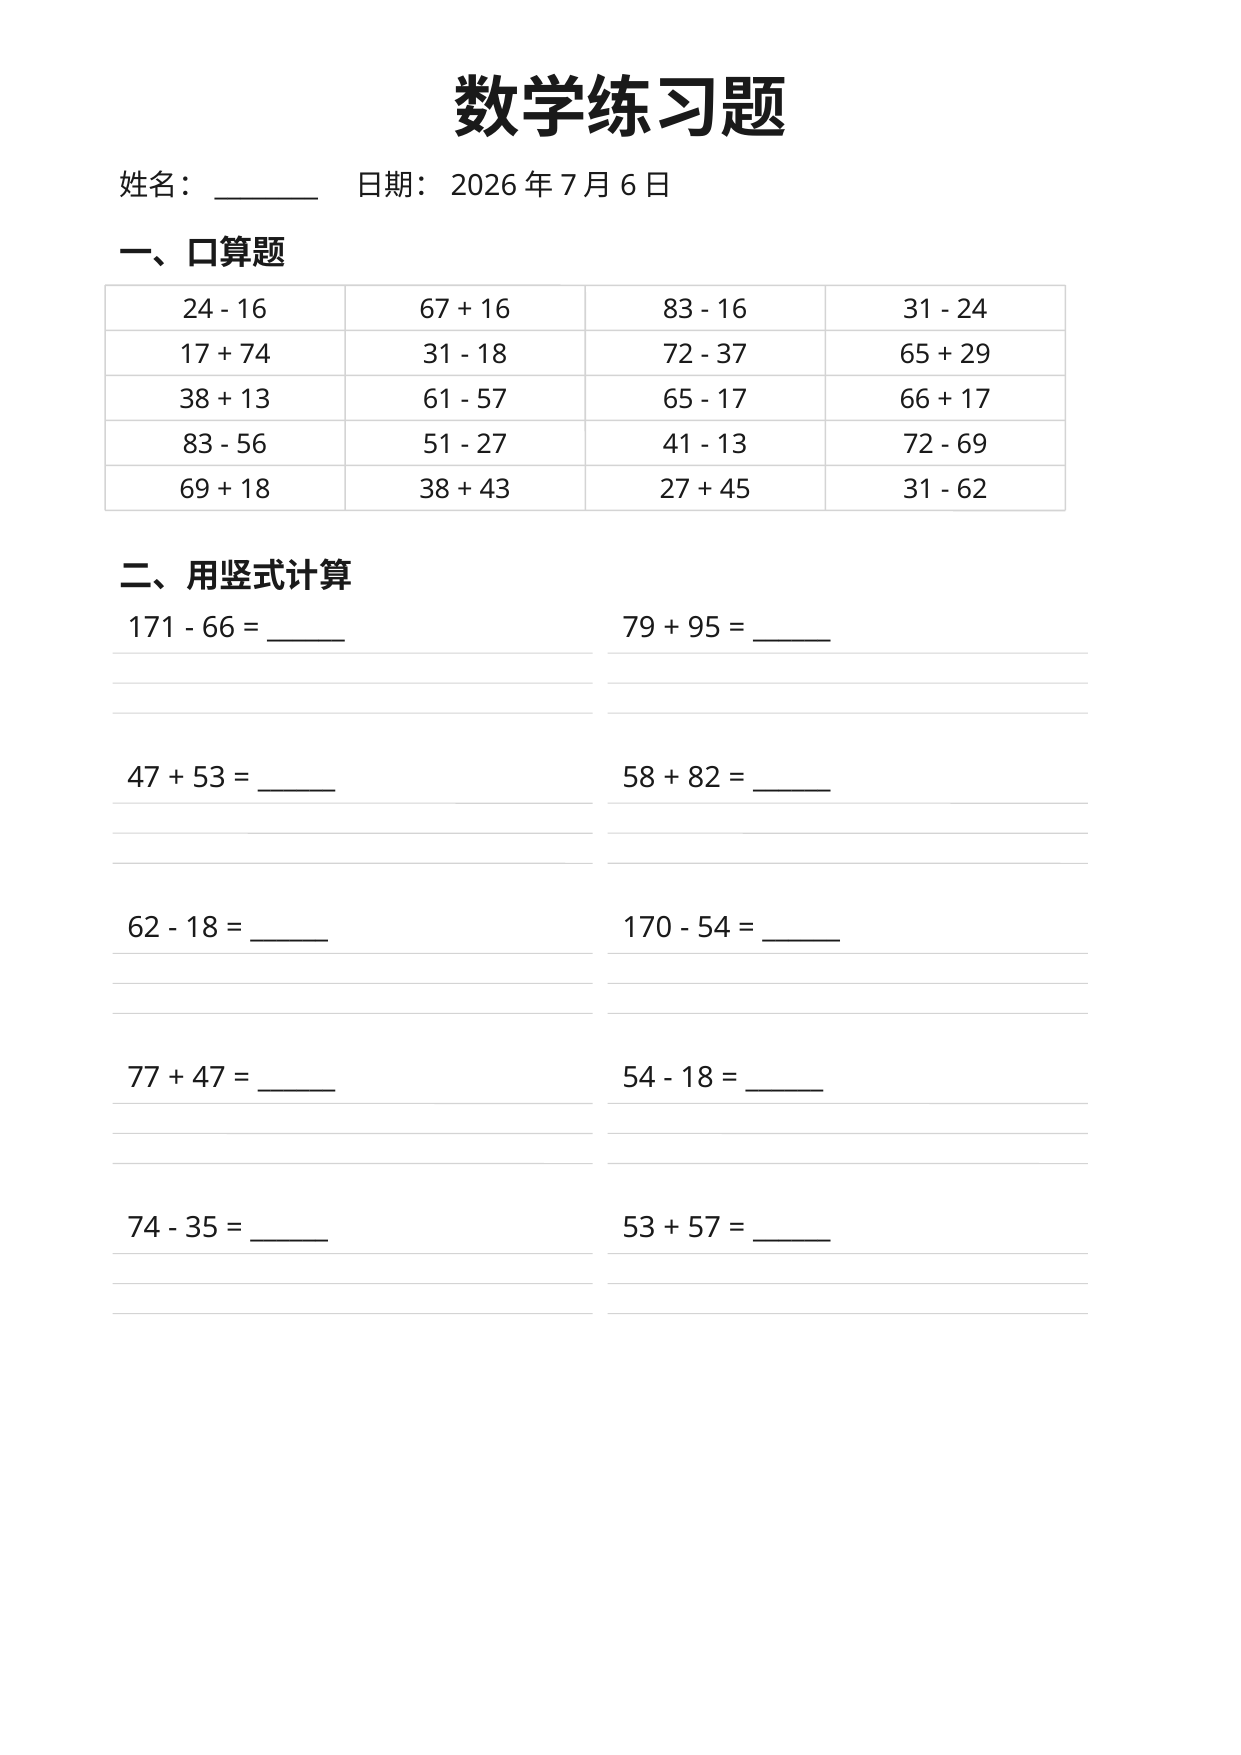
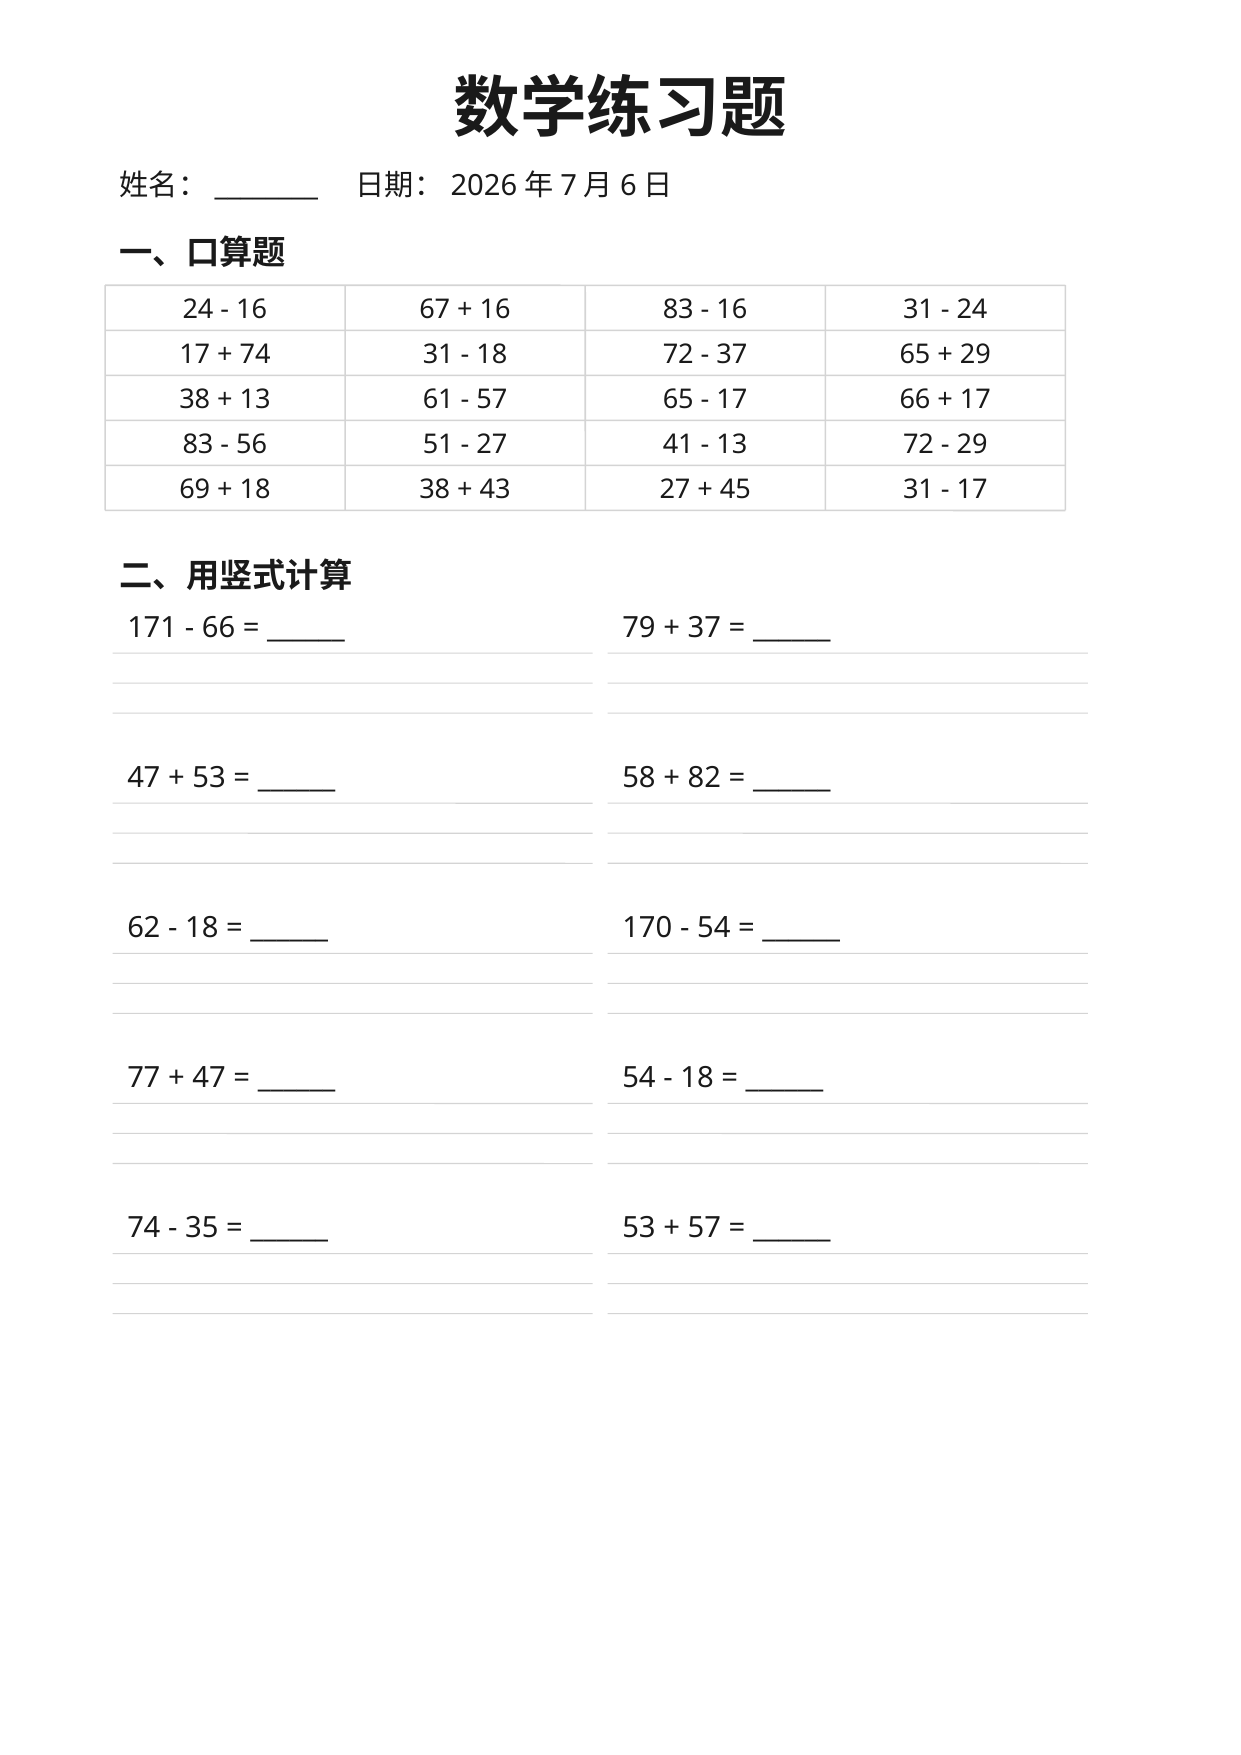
69: 69 -> 29 (972, 444)
62: 62 -> 17 (972, 489)
95: 95 -> 37 (704, 627)
